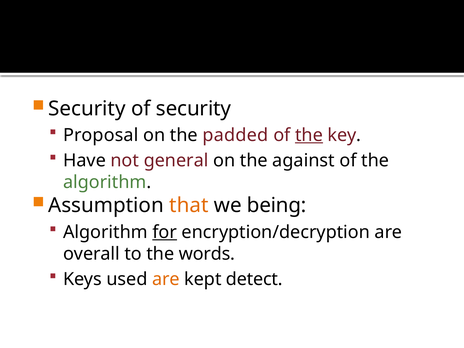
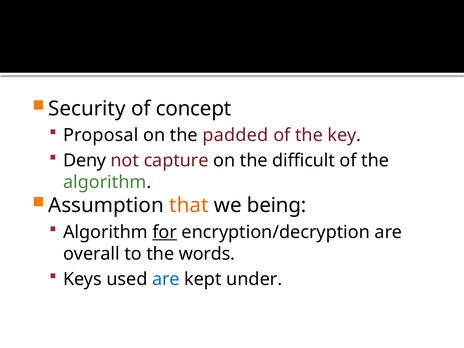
of security: security -> concept (194, 109)
the underline: present -> none (309, 135)
Have: Have -> Deny (85, 160)
general: general -> capture (176, 160)
against: against -> difficult (304, 160)
are colour: orange -> blue (166, 279)
detect: detect -> under (254, 279)
